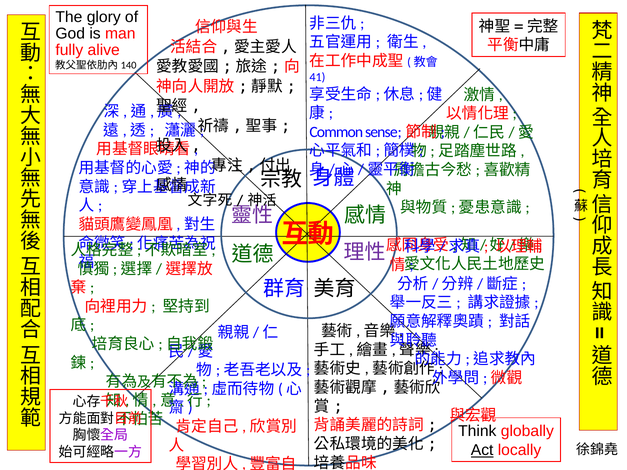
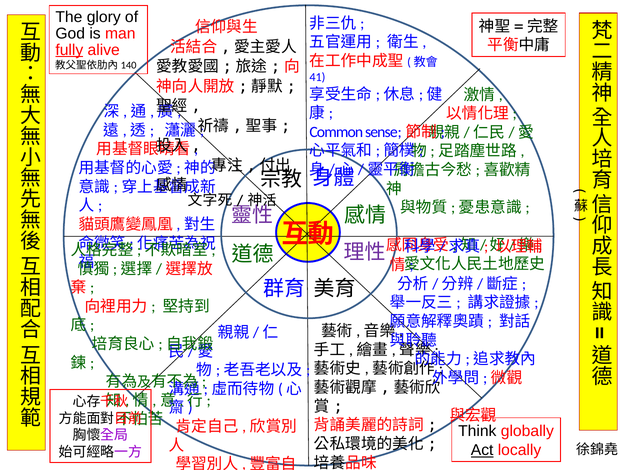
fully underline: none -> present (69, 50)
